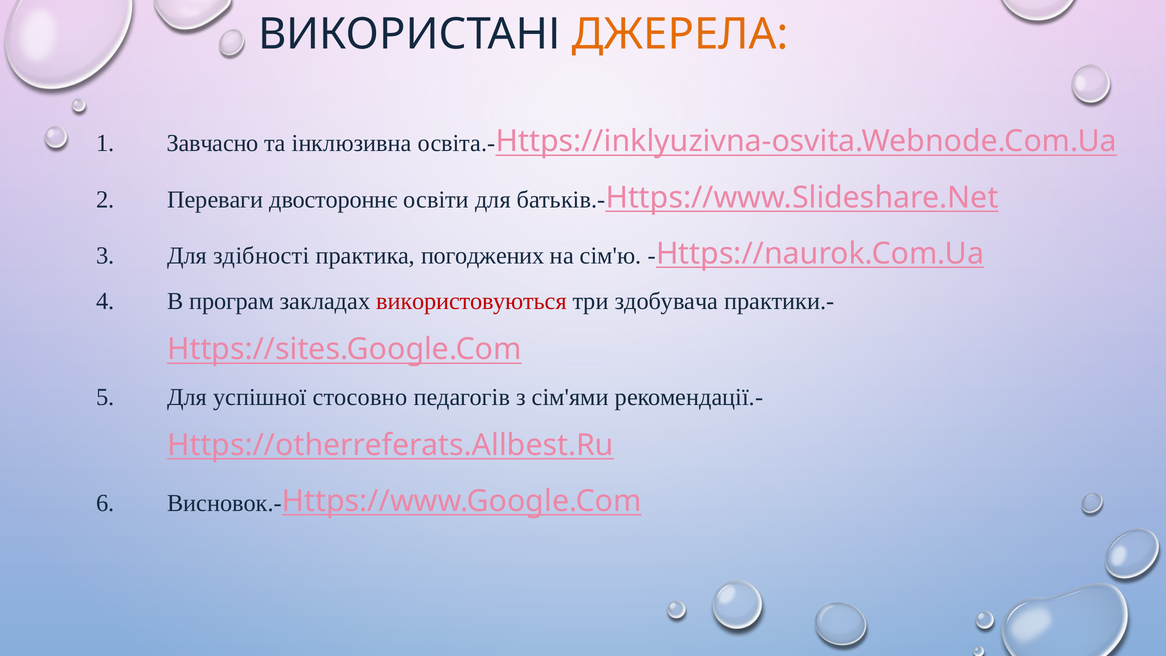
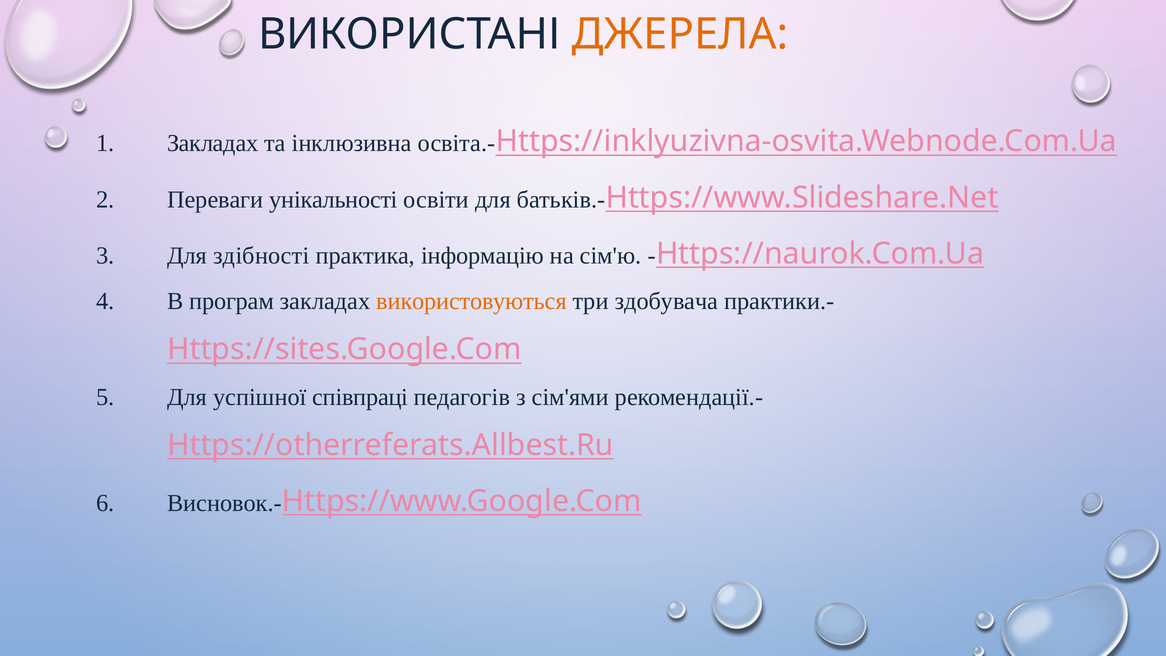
Завчасно: Завчасно -> Закладах (213, 143)
двостороннє: двостороннє -> унікальності (334, 199)
погоджених: погоджених -> інформацію (483, 256)
використовуються colour: red -> orange (472, 301)
стосовно: стосовно -> співпраці (360, 397)
